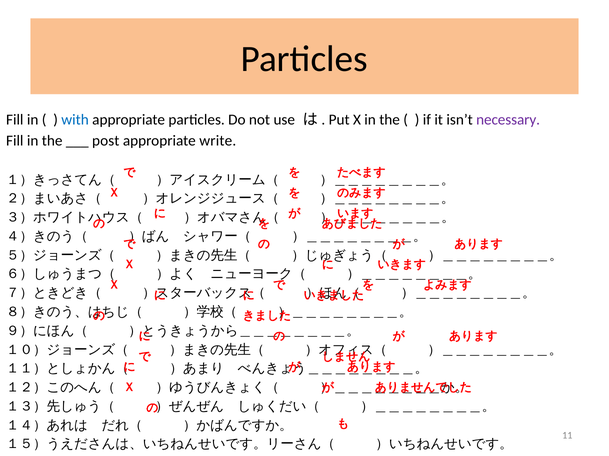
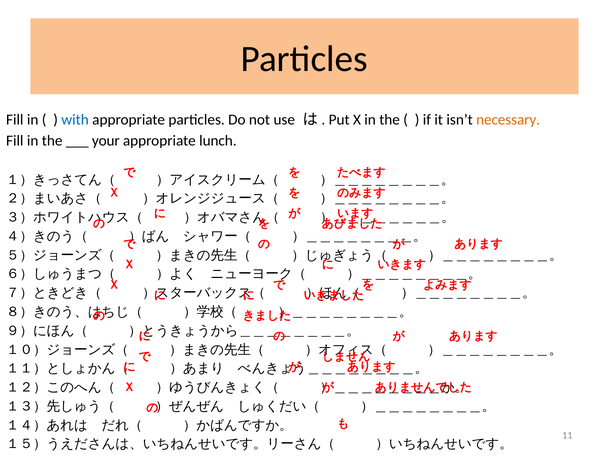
necessary colour: purple -> orange (508, 120)
post: post -> your (106, 141)
write: write -> lunch (218, 141)
